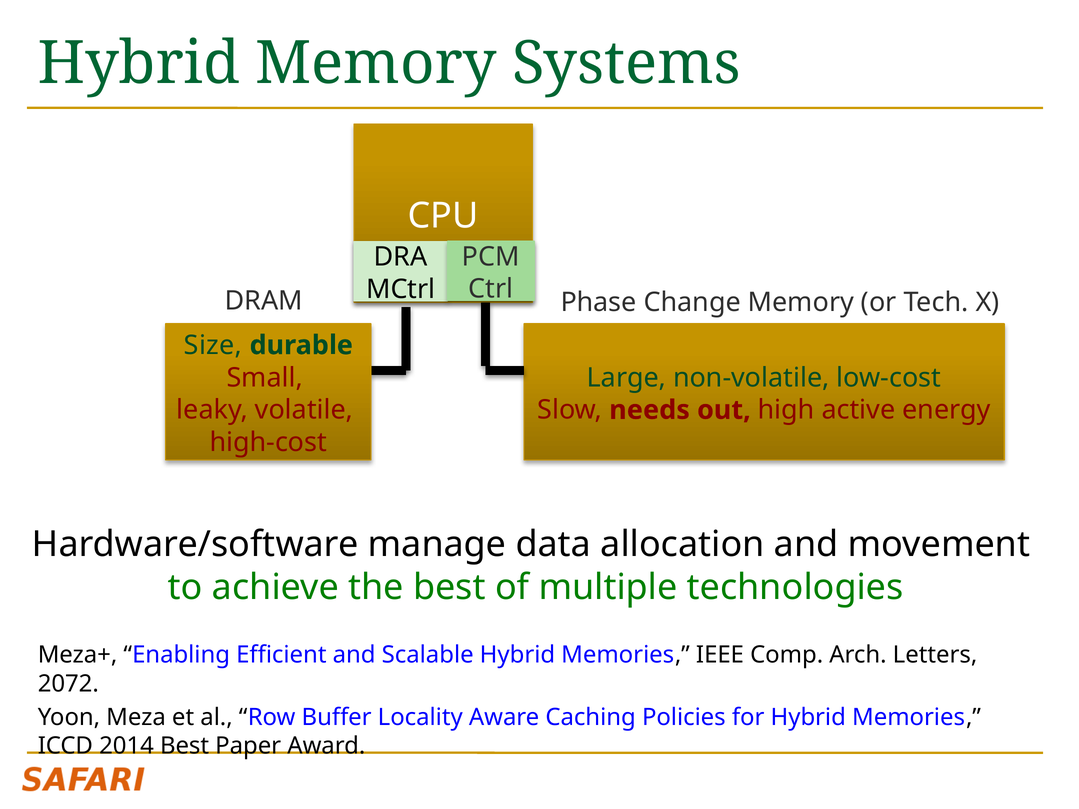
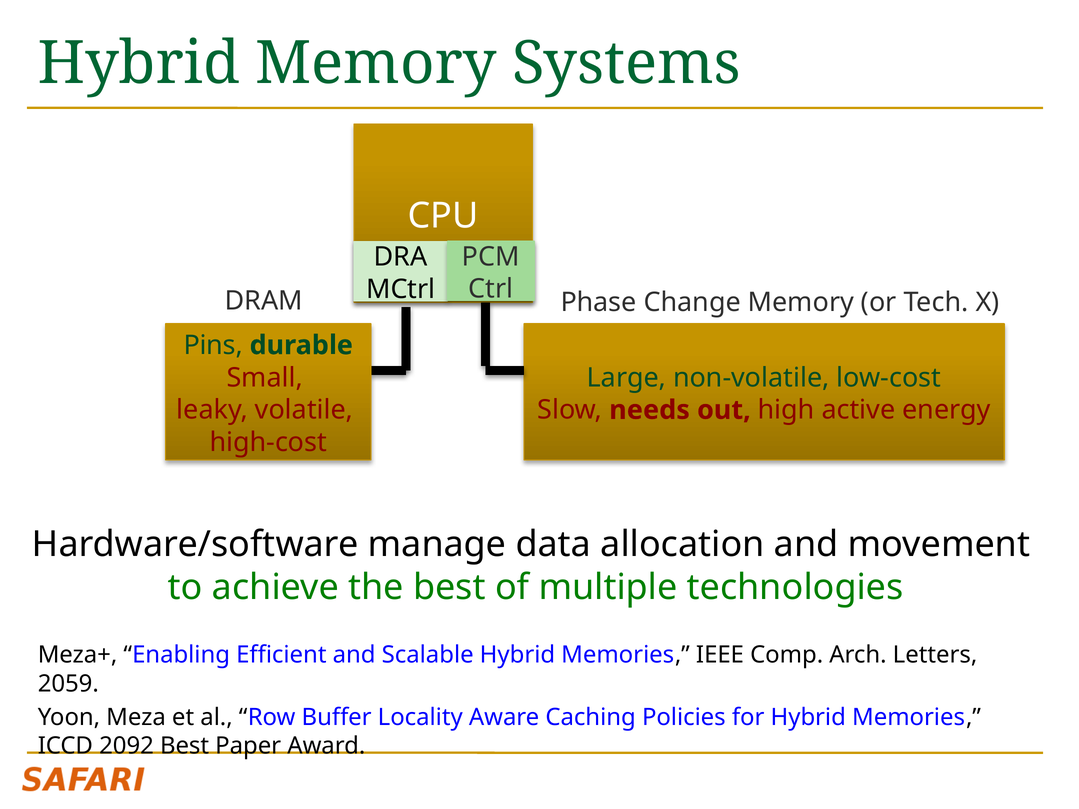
Size: Size -> Pins (213, 345)
2072: 2072 -> 2059 (68, 684)
2014: 2014 -> 2092 (127, 746)
